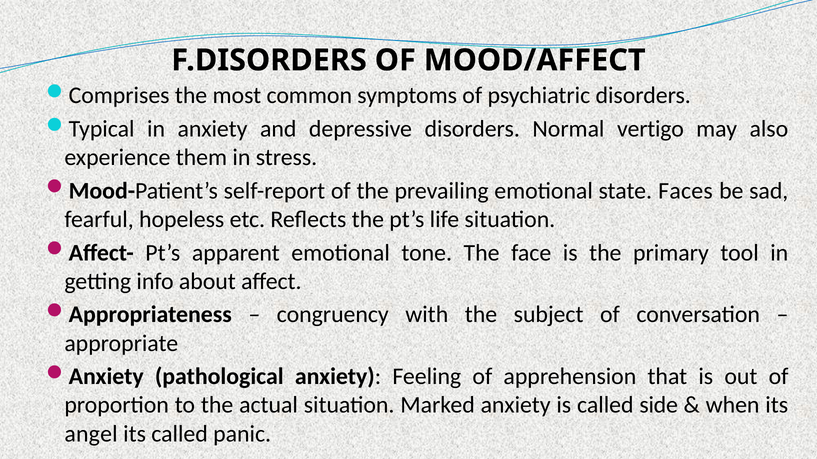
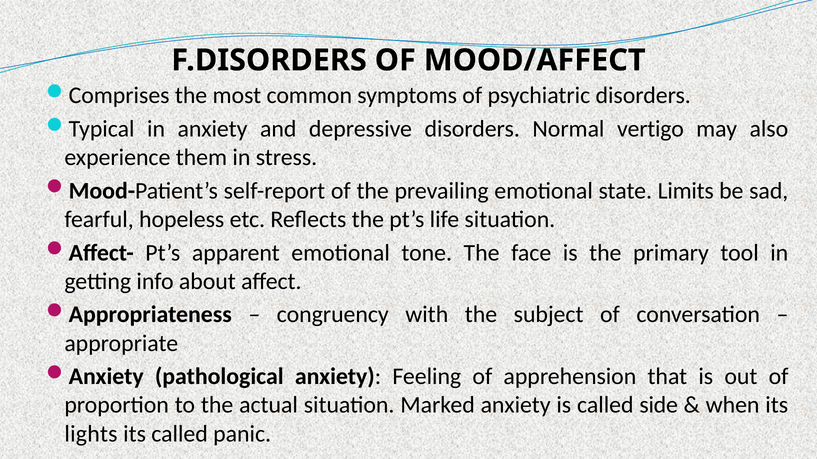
Faces: Faces -> Limits (686, 191)
angel: angel -> lights (91, 434)
